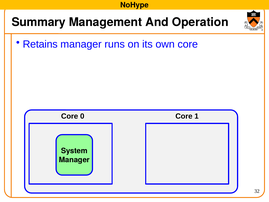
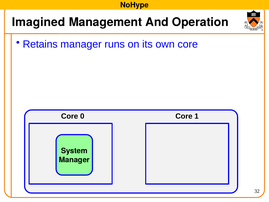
Summary: Summary -> Imagined (39, 22)
